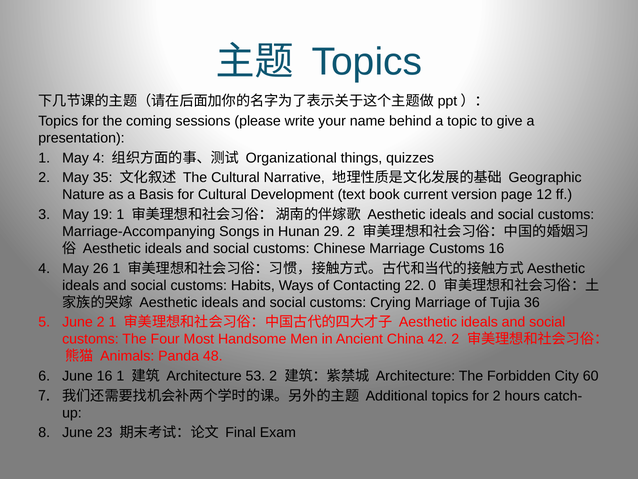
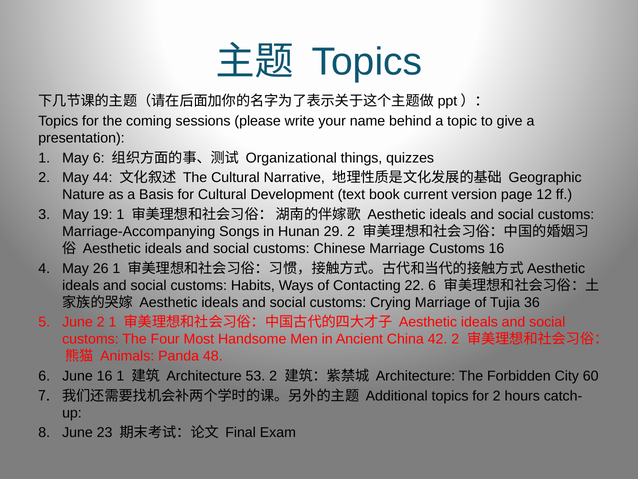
May 4: 4 -> 6 (99, 158)
35: 35 -> 44 (103, 178)
22 0: 0 -> 6 (432, 285)
